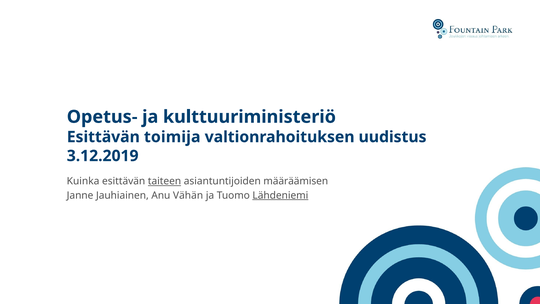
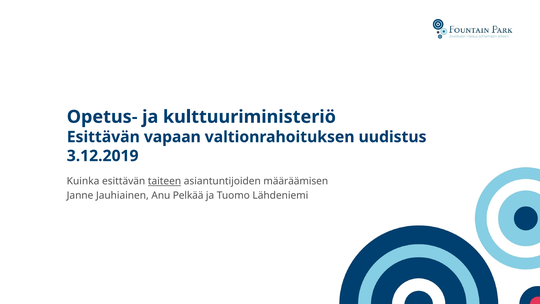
toimija: toimija -> vapaan (172, 137)
Vähän: Vähän -> Pelkää (188, 195)
Lähdeniemi underline: present -> none (280, 195)
